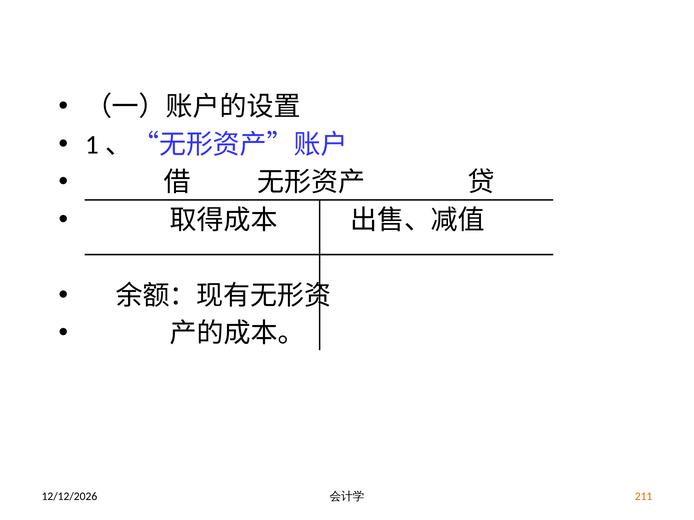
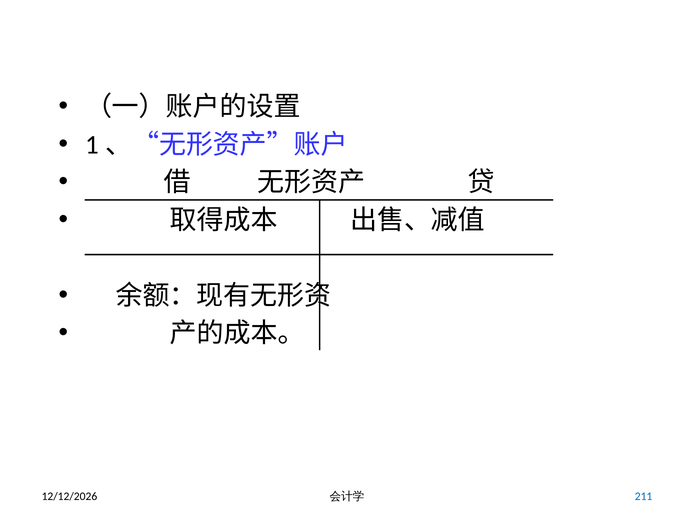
211 colour: orange -> blue (644, 497)
